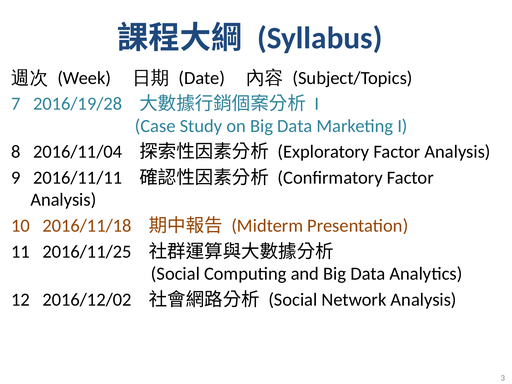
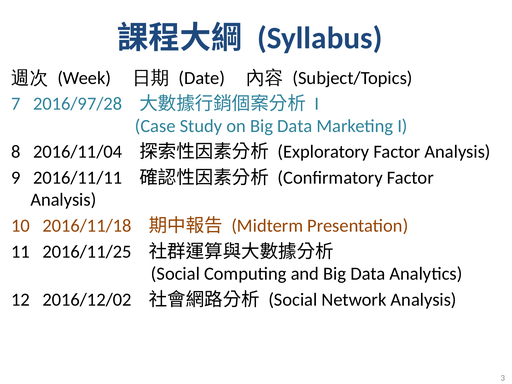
2016/19/28: 2016/19/28 -> 2016/97/28 (78, 104)
